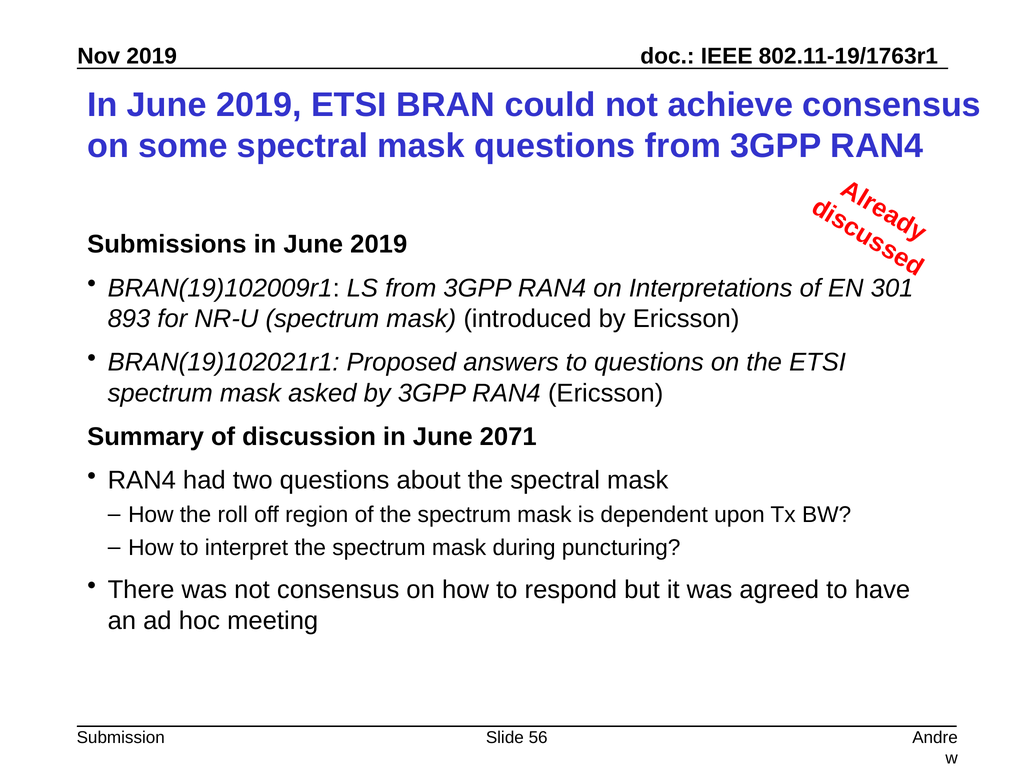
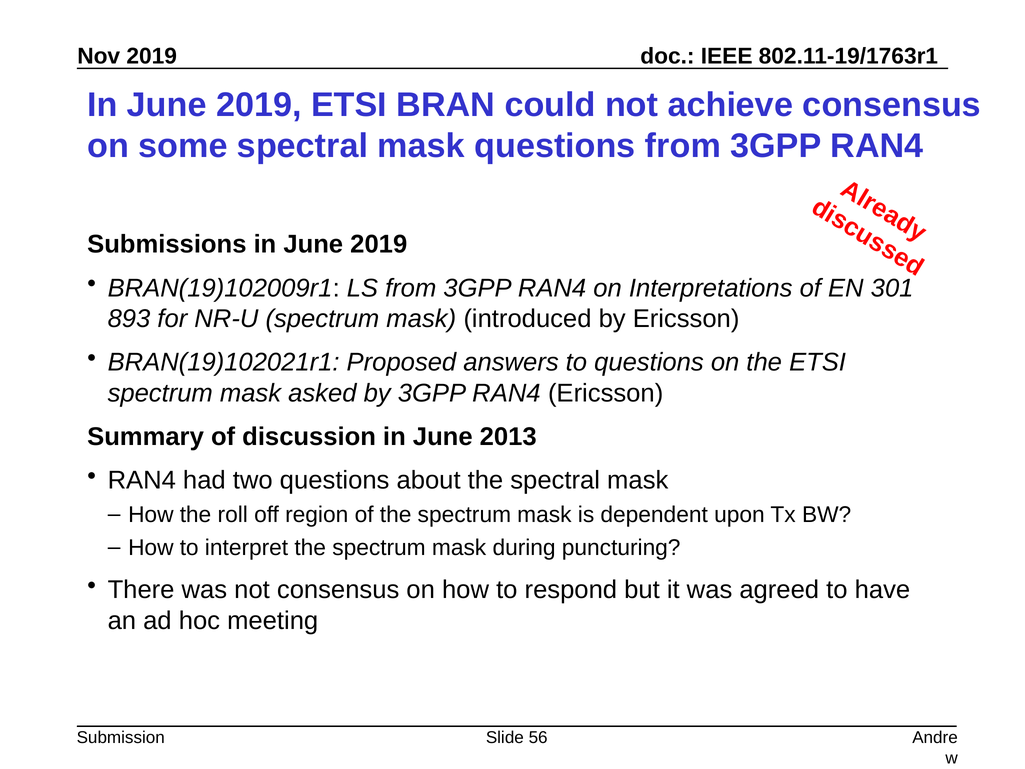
2071: 2071 -> 2013 (508, 437)
